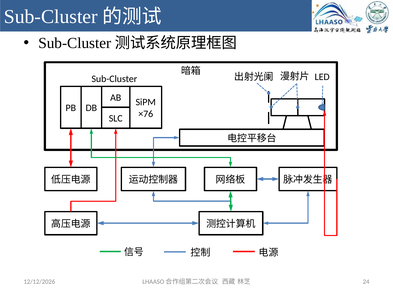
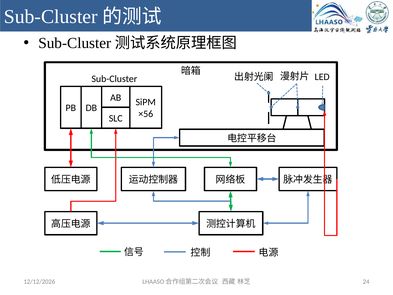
×76: ×76 -> ×56 (146, 114)
